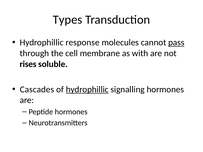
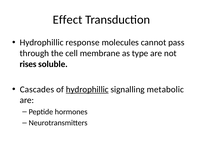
Types: Types -> Effect (68, 20)
pass underline: present -> none (176, 43)
with: with -> type (140, 53)
signalling hormones: hormones -> metabolic (165, 90)
